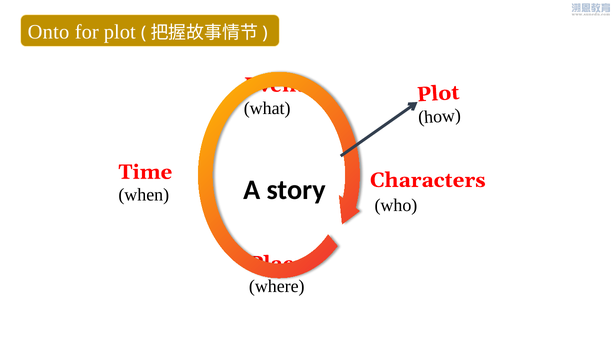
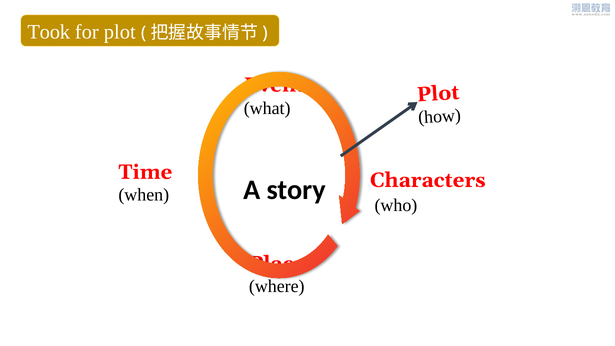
Onto: Onto -> Took (49, 32)
